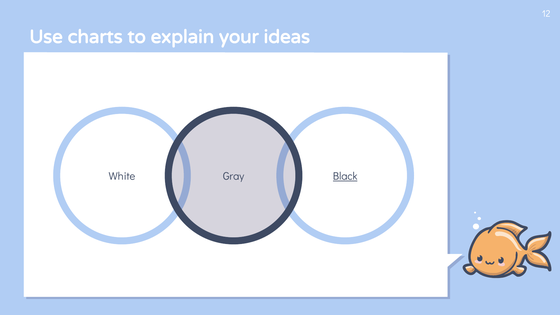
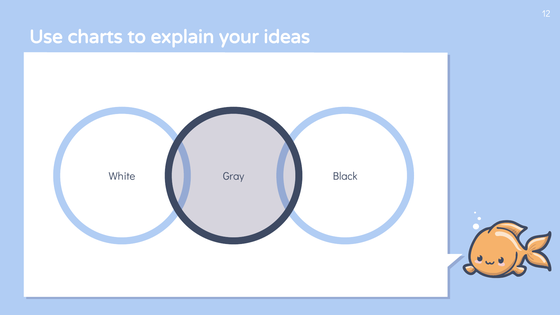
Black underline: present -> none (345, 176)
